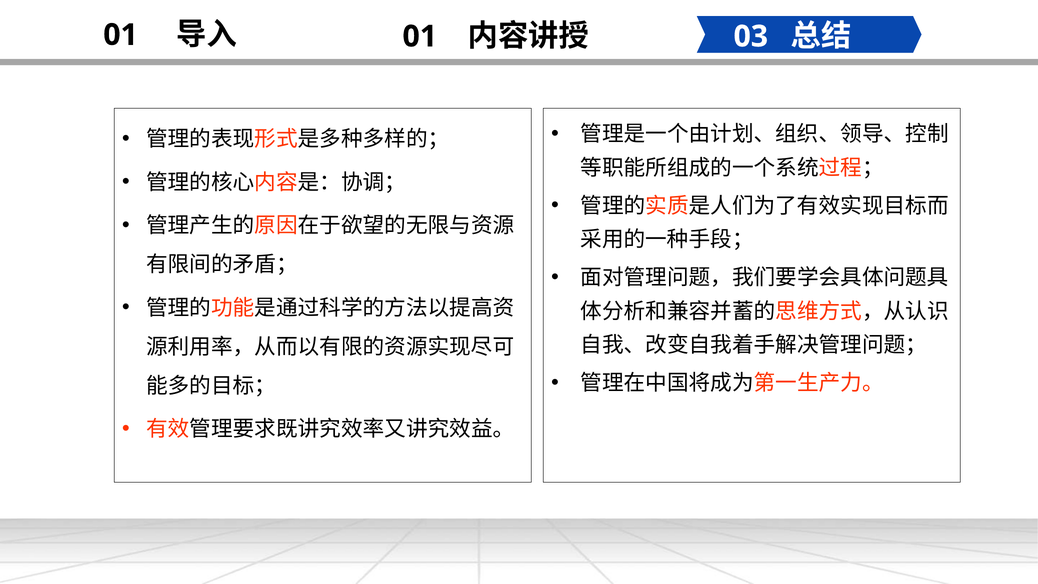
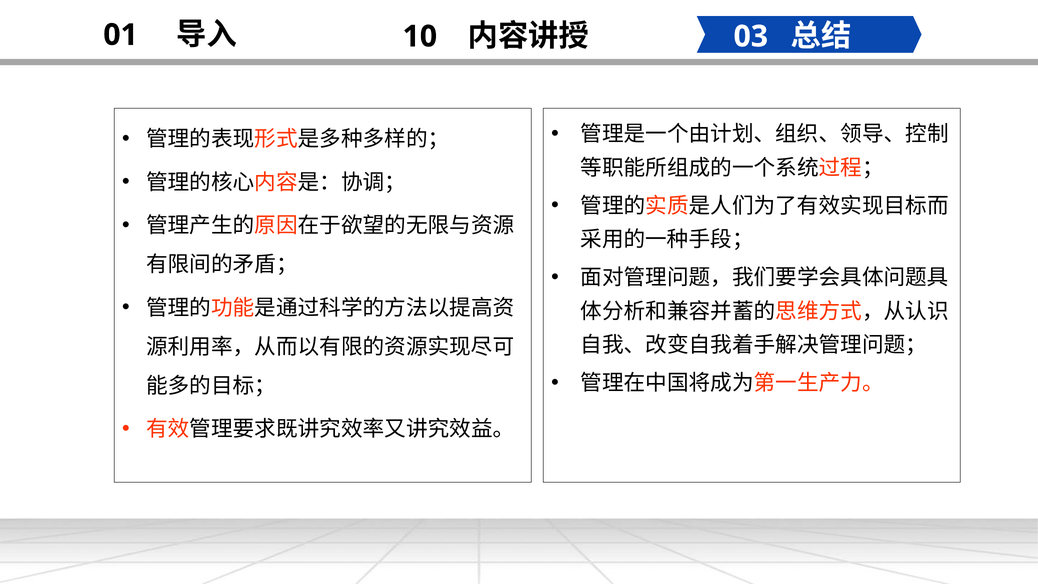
01: 01 -> 10 (420, 36)
